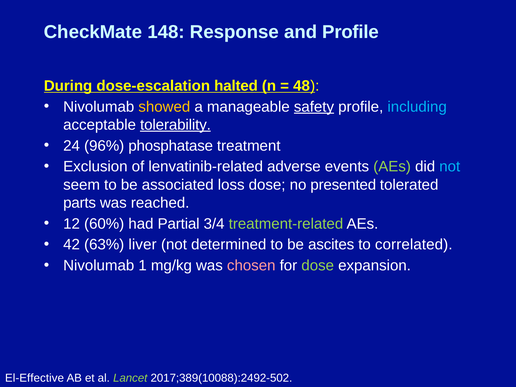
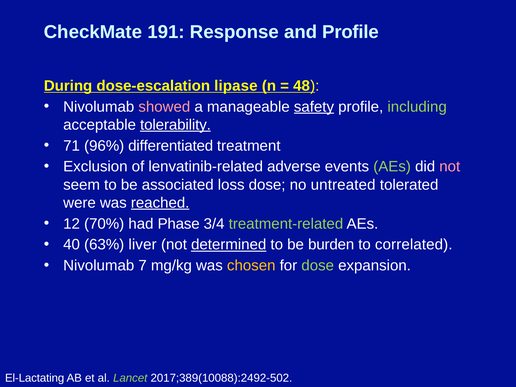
148: 148 -> 191 (166, 32)
halted: halted -> lipase (236, 86)
showed colour: yellow -> pink (164, 107)
including colour: light blue -> light green (417, 107)
24: 24 -> 71 (72, 146)
phosphatase: phosphatase -> differentiated (171, 146)
not colour: light blue -> pink (450, 167)
presented: presented -> untreated (343, 185)
parts: parts -> were (80, 203)
reached underline: none -> present (160, 203)
60%: 60% -> 70% (104, 224)
Partial: Partial -> Phase (179, 224)
42: 42 -> 40 (72, 245)
determined underline: none -> present (229, 245)
ascites: ascites -> burden (331, 245)
1: 1 -> 7 (143, 266)
chosen colour: pink -> yellow (251, 266)
El-Effective: El-Effective -> El-Lactating (35, 378)
